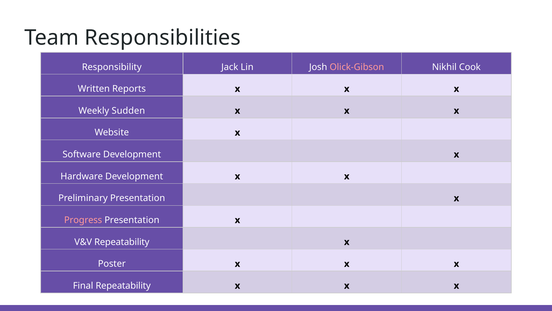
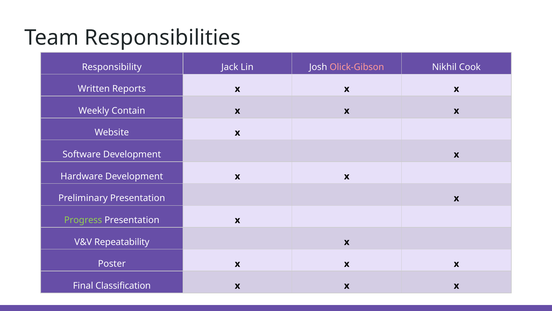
Sudden: Sudden -> Contain (128, 111)
Progress colour: pink -> light green (83, 220)
Final Repeatability: Repeatability -> Classification (123, 285)
